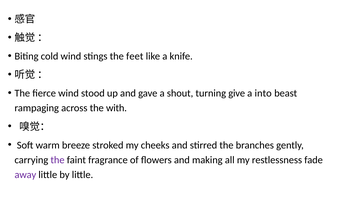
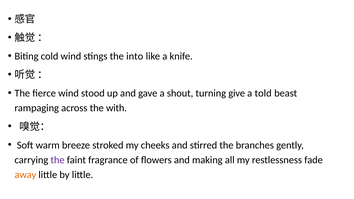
feet: feet -> into (135, 56)
into: into -> told (263, 93)
away colour: purple -> orange (25, 175)
